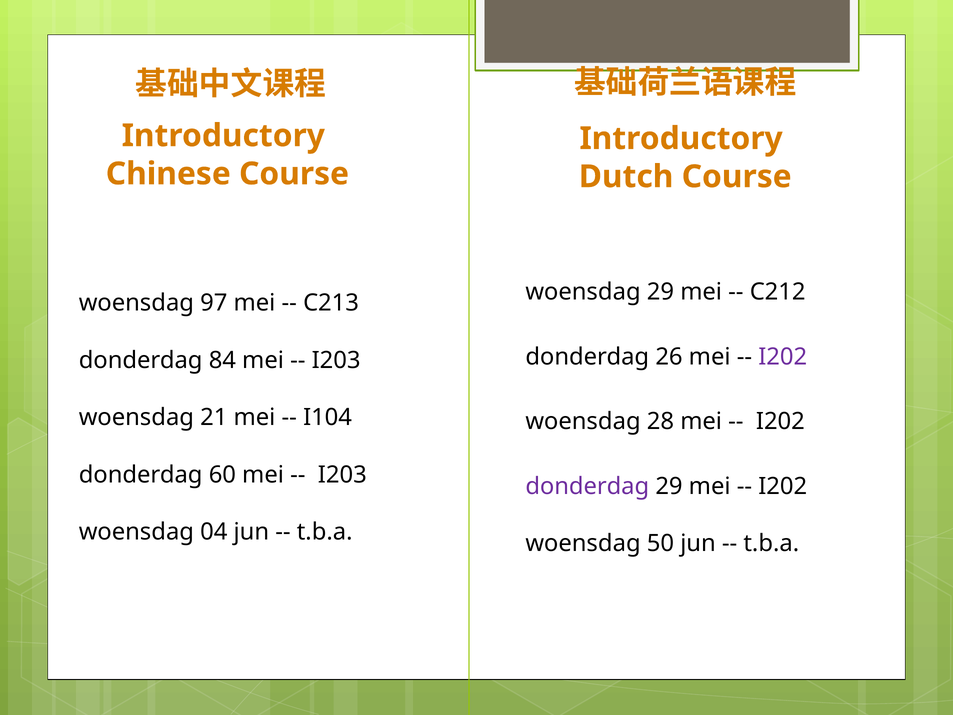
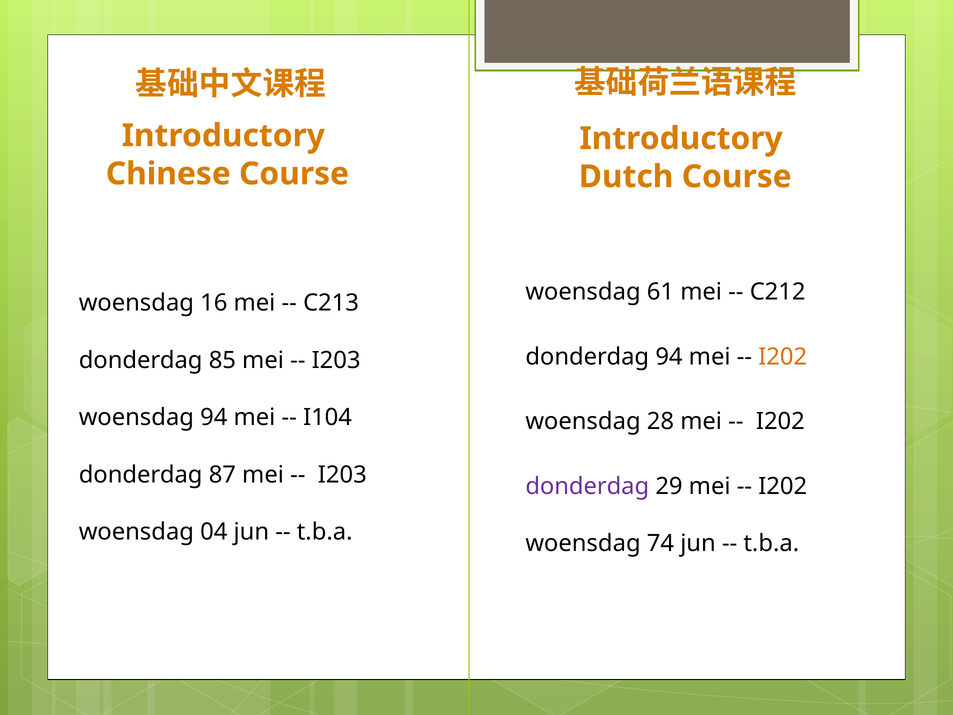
woensdag 29: 29 -> 61 (660, 292)
97: 97 -> 16 (214, 303)
donderdag 26: 26 -> 94 (669, 357)
I202 colour: purple -> orange (783, 357)
84: 84 -> 85 (222, 360)
woensdag 21: 21 -> 94 (214, 417)
60: 60 -> 87 (222, 474)
50: 50 -> 74 (660, 543)
